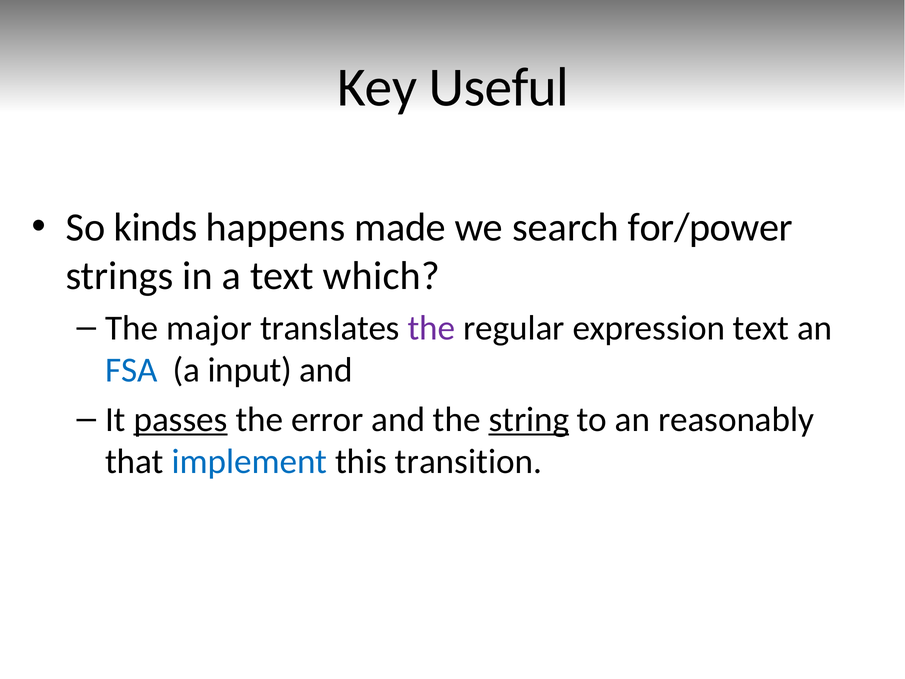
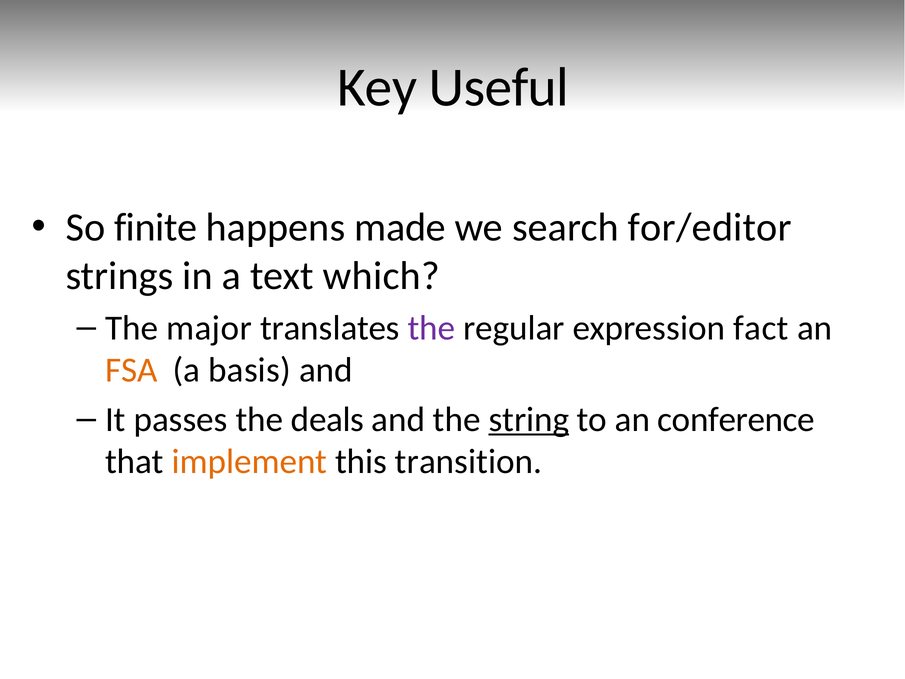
kinds: kinds -> finite (156, 228)
for/power: for/power -> for/editor (710, 228)
expression text: text -> fact (761, 328)
FSA colour: blue -> orange (131, 370)
input: input -> basis (250, 370)
passes underline: present -> none (181, 419)
error: error -> deals (328, 419)
reasonably: reasonably -> conference (736, 419)
implement colour: blue -> orange (249, 462)
